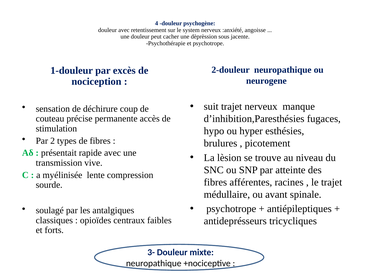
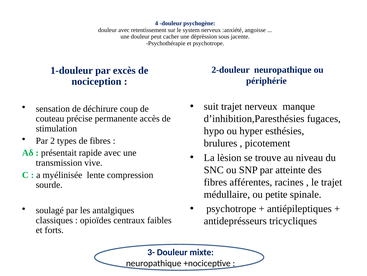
neurogene: neurogene -> périphérie (266, 81)
avant: avant -> petite (276, 194)
